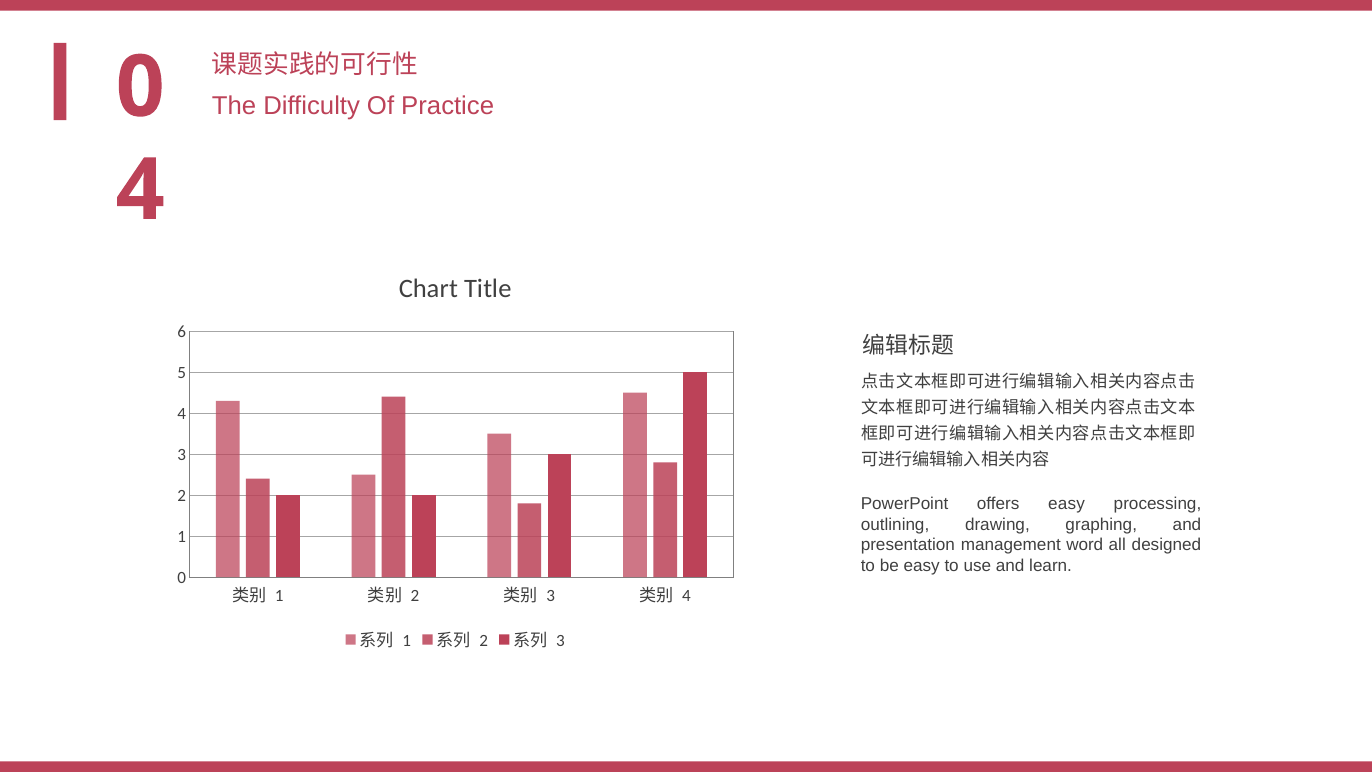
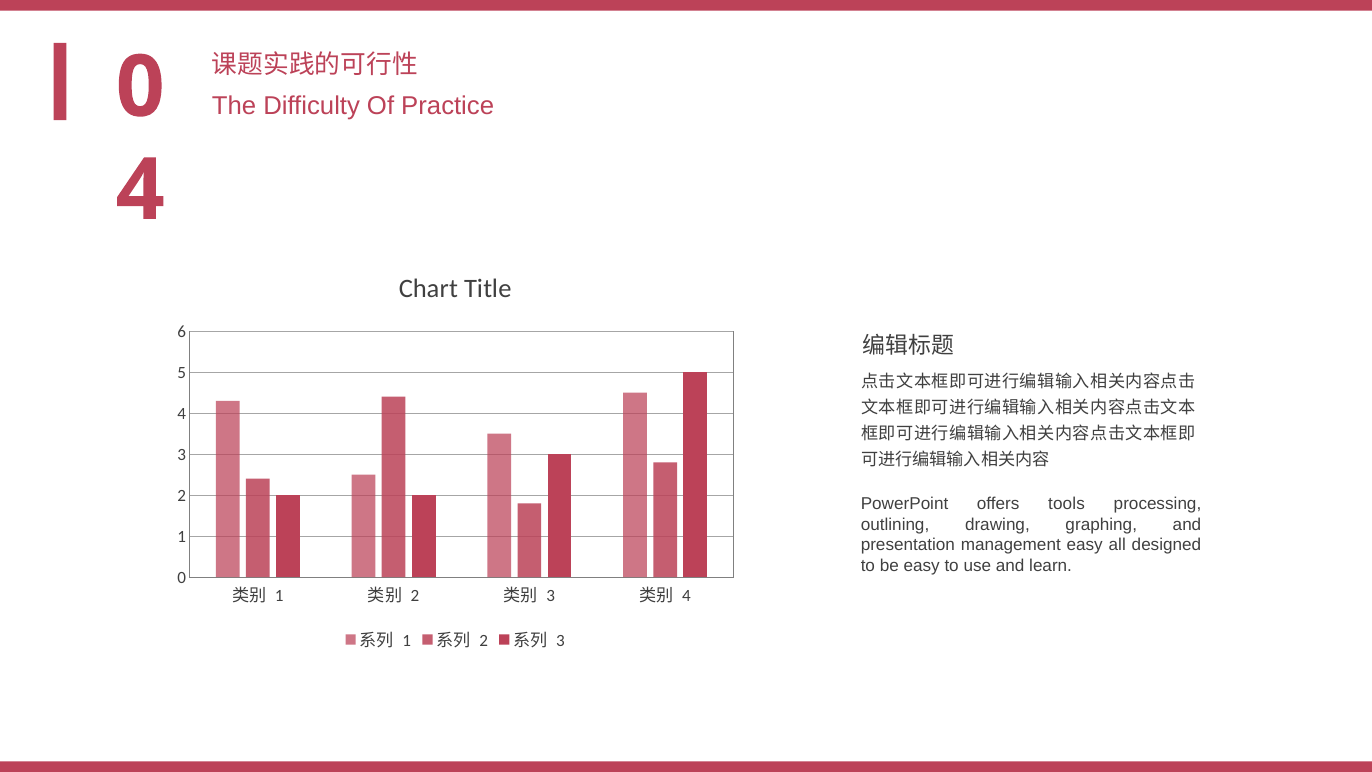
offers easy: easy -> tools (1067, 504)
management word: word -> easy (1085, 545)
